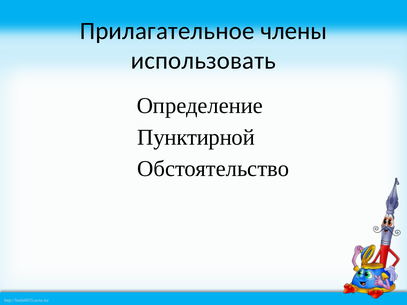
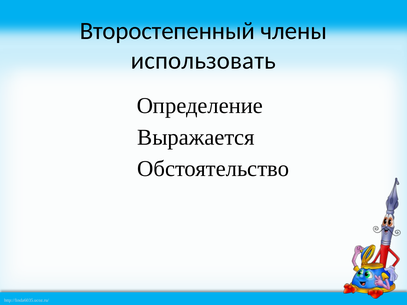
Прилагательное: Прилагательное -> Второстепенный (167, 31)
Пунктирной: Пунктирной -> Выражается (196, 137)
